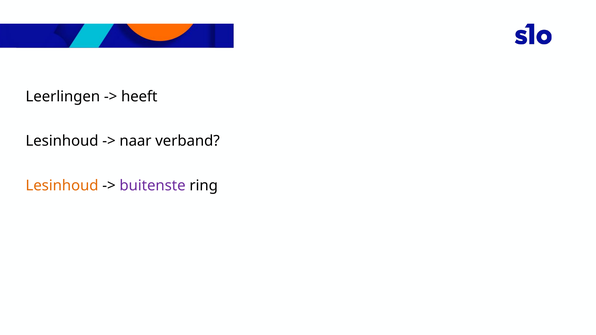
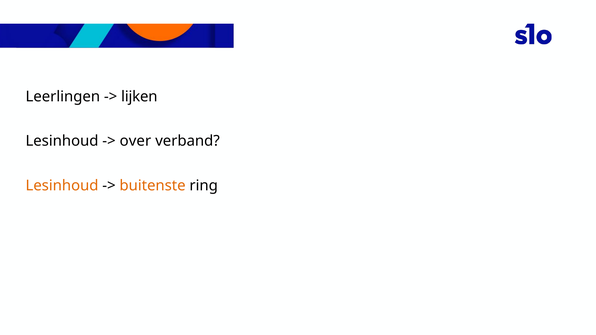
heeft: heeft -> lijken (139, 97)
naar: naar -> over (135, 141)
buitenste colour: purple -> orange (153, 186)
